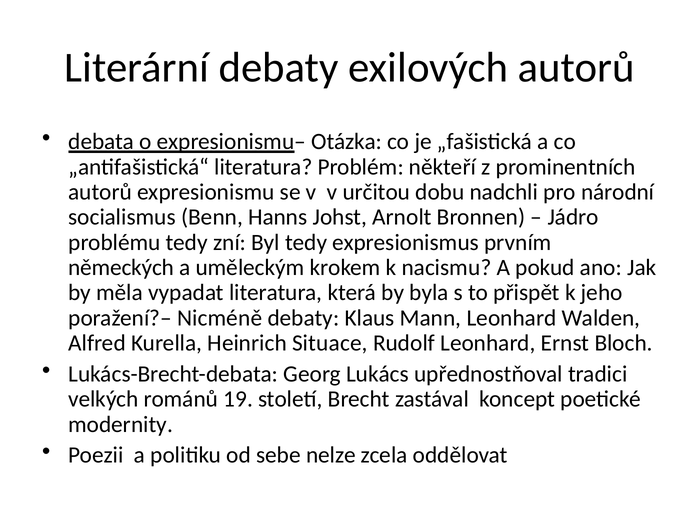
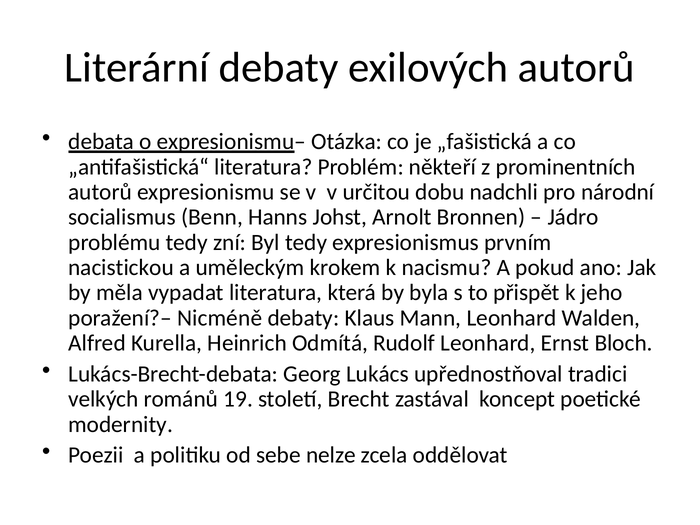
německých: německých -> nacistickou (121, 268)
Situace: Situace -> Odmítá (330, 343)
